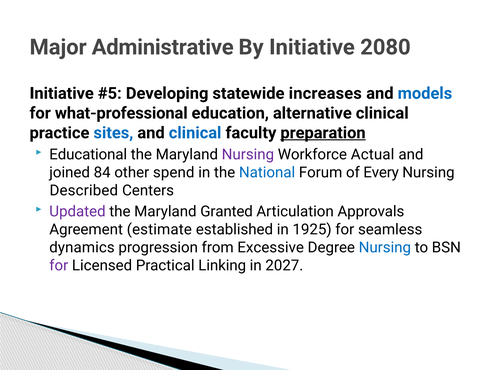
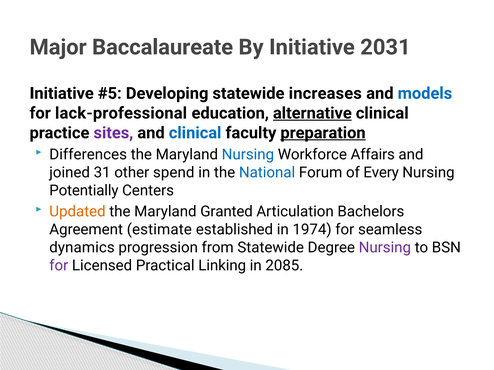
Administrative: Administrative -> Baccalaureate (163, 47)
2080: 2080 -> 2031 (385, 47)
what-professional: what-professional -> lack-professional (121, 113)
alternative underline: none -> present (312, 113)
sites colour: blue -> purple (113, 133)
Educational: Educational -> Differences (88, 155)
Nursing colour: purple -> blue (248, 155)
Actual: Actual -> Affairs (373, 155)
84: 84 -> 31 (102, 173)
Described: Described -> Potentially (84, 191)
Updated colour: purple -> orange (77, 212)
Approvals: Approvals -> Bachelors (371, 212)
1925: 1925 -> 1974 (312, 230)
from Excessive: Excessive -> Statewide (271, 248)
Nursing colour: blue -> purple (385, 248)
2027: 2027 -> 2085 (284, 266)
